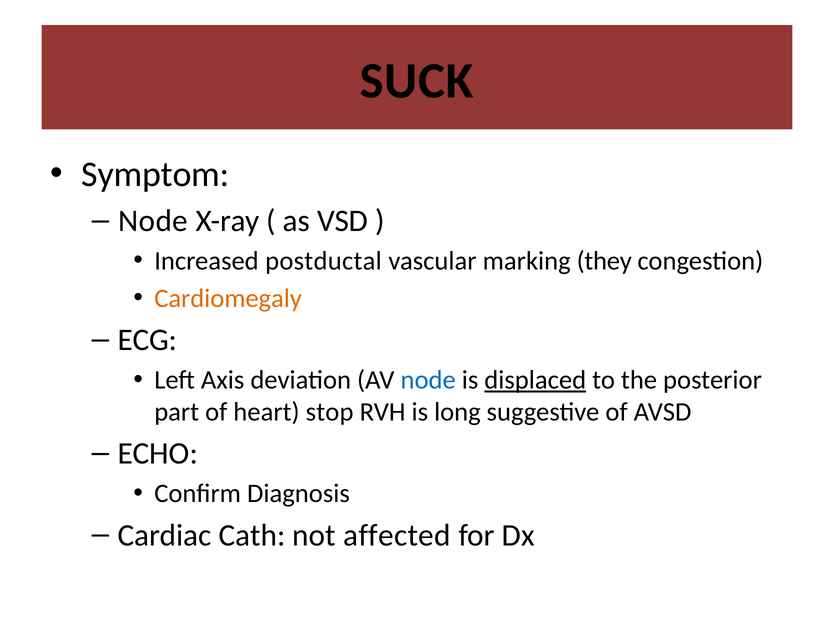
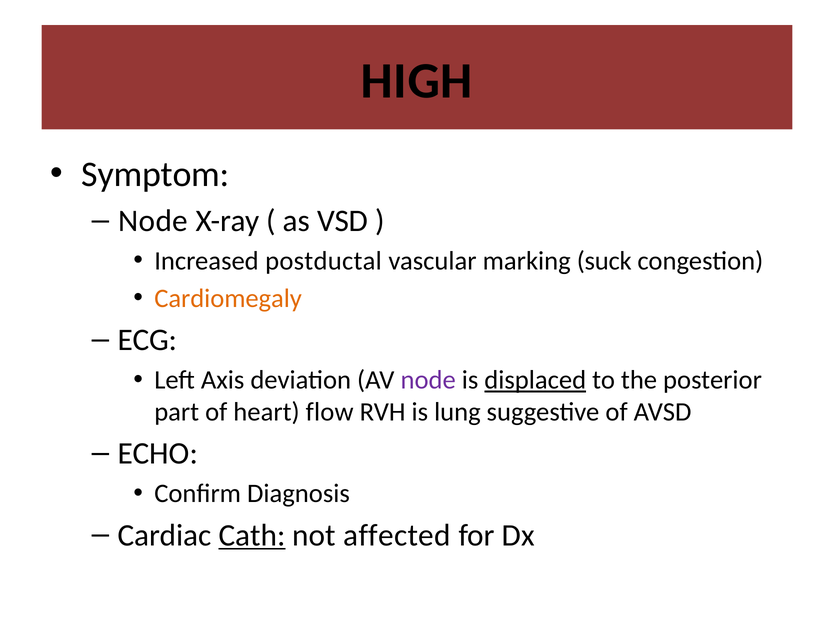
SUCK: SUCK -> HIGH (417, 81)
they: they -> suck (604, 261)
node colour: blue -> purple (428, 380)
stop: stop -> flow (330, 412)
long: long -> lung (457, 412)
Cath underline: none -> present (252, 535)
